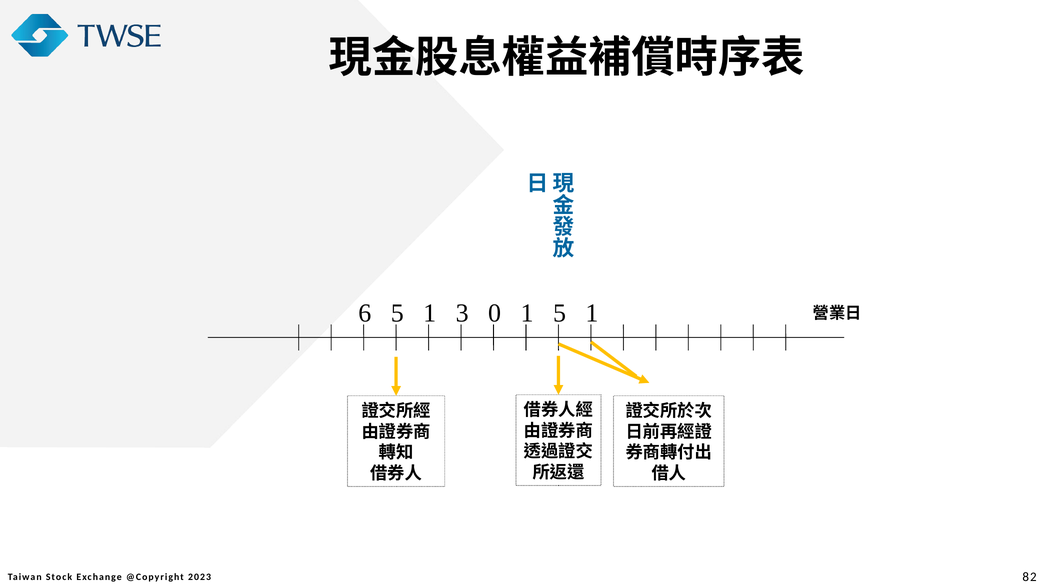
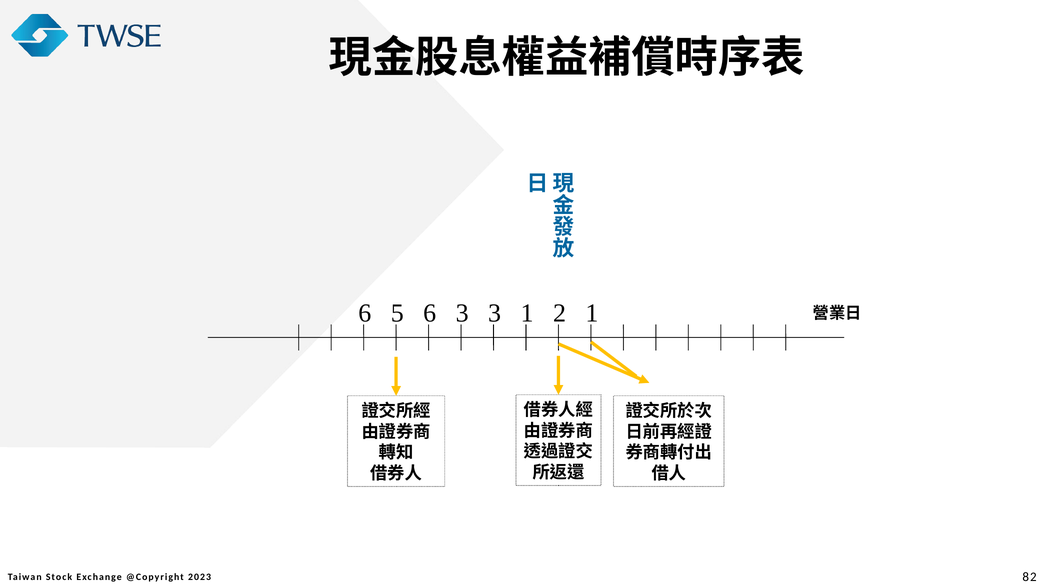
6 5 1: 1 -> 6 (430, 313)
3 0: 0 -> 3 (495, 313)
1 5: 5 -> 2 (560, 313)
